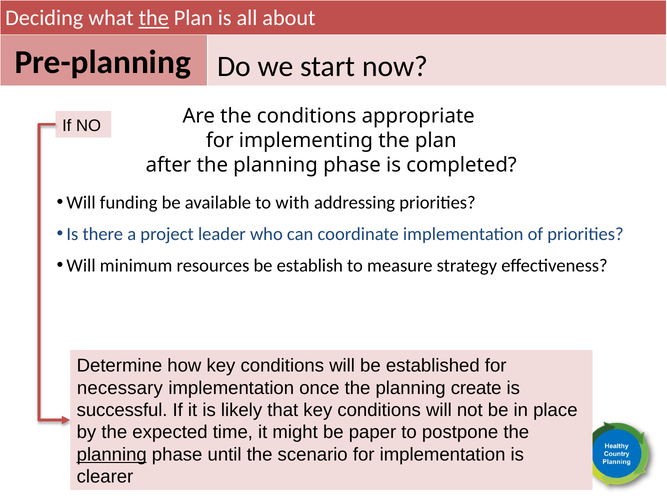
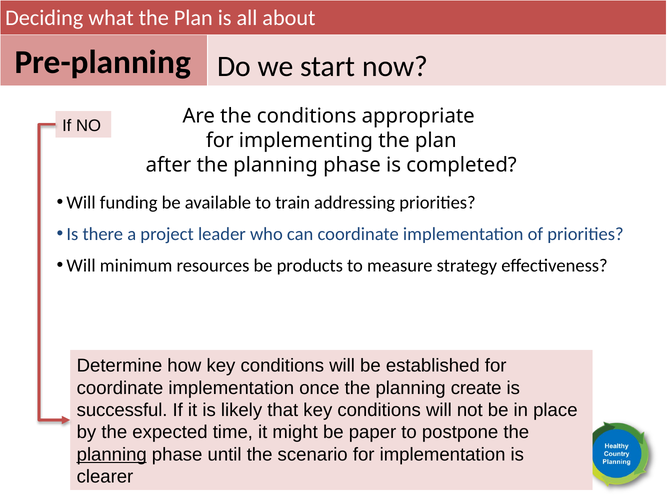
the underline: present -> none (154, 18)
with: with -> train (293, 203)
establish: establish -> products (310, 266)
necessary: necessary -> coordinate (120, 388)
